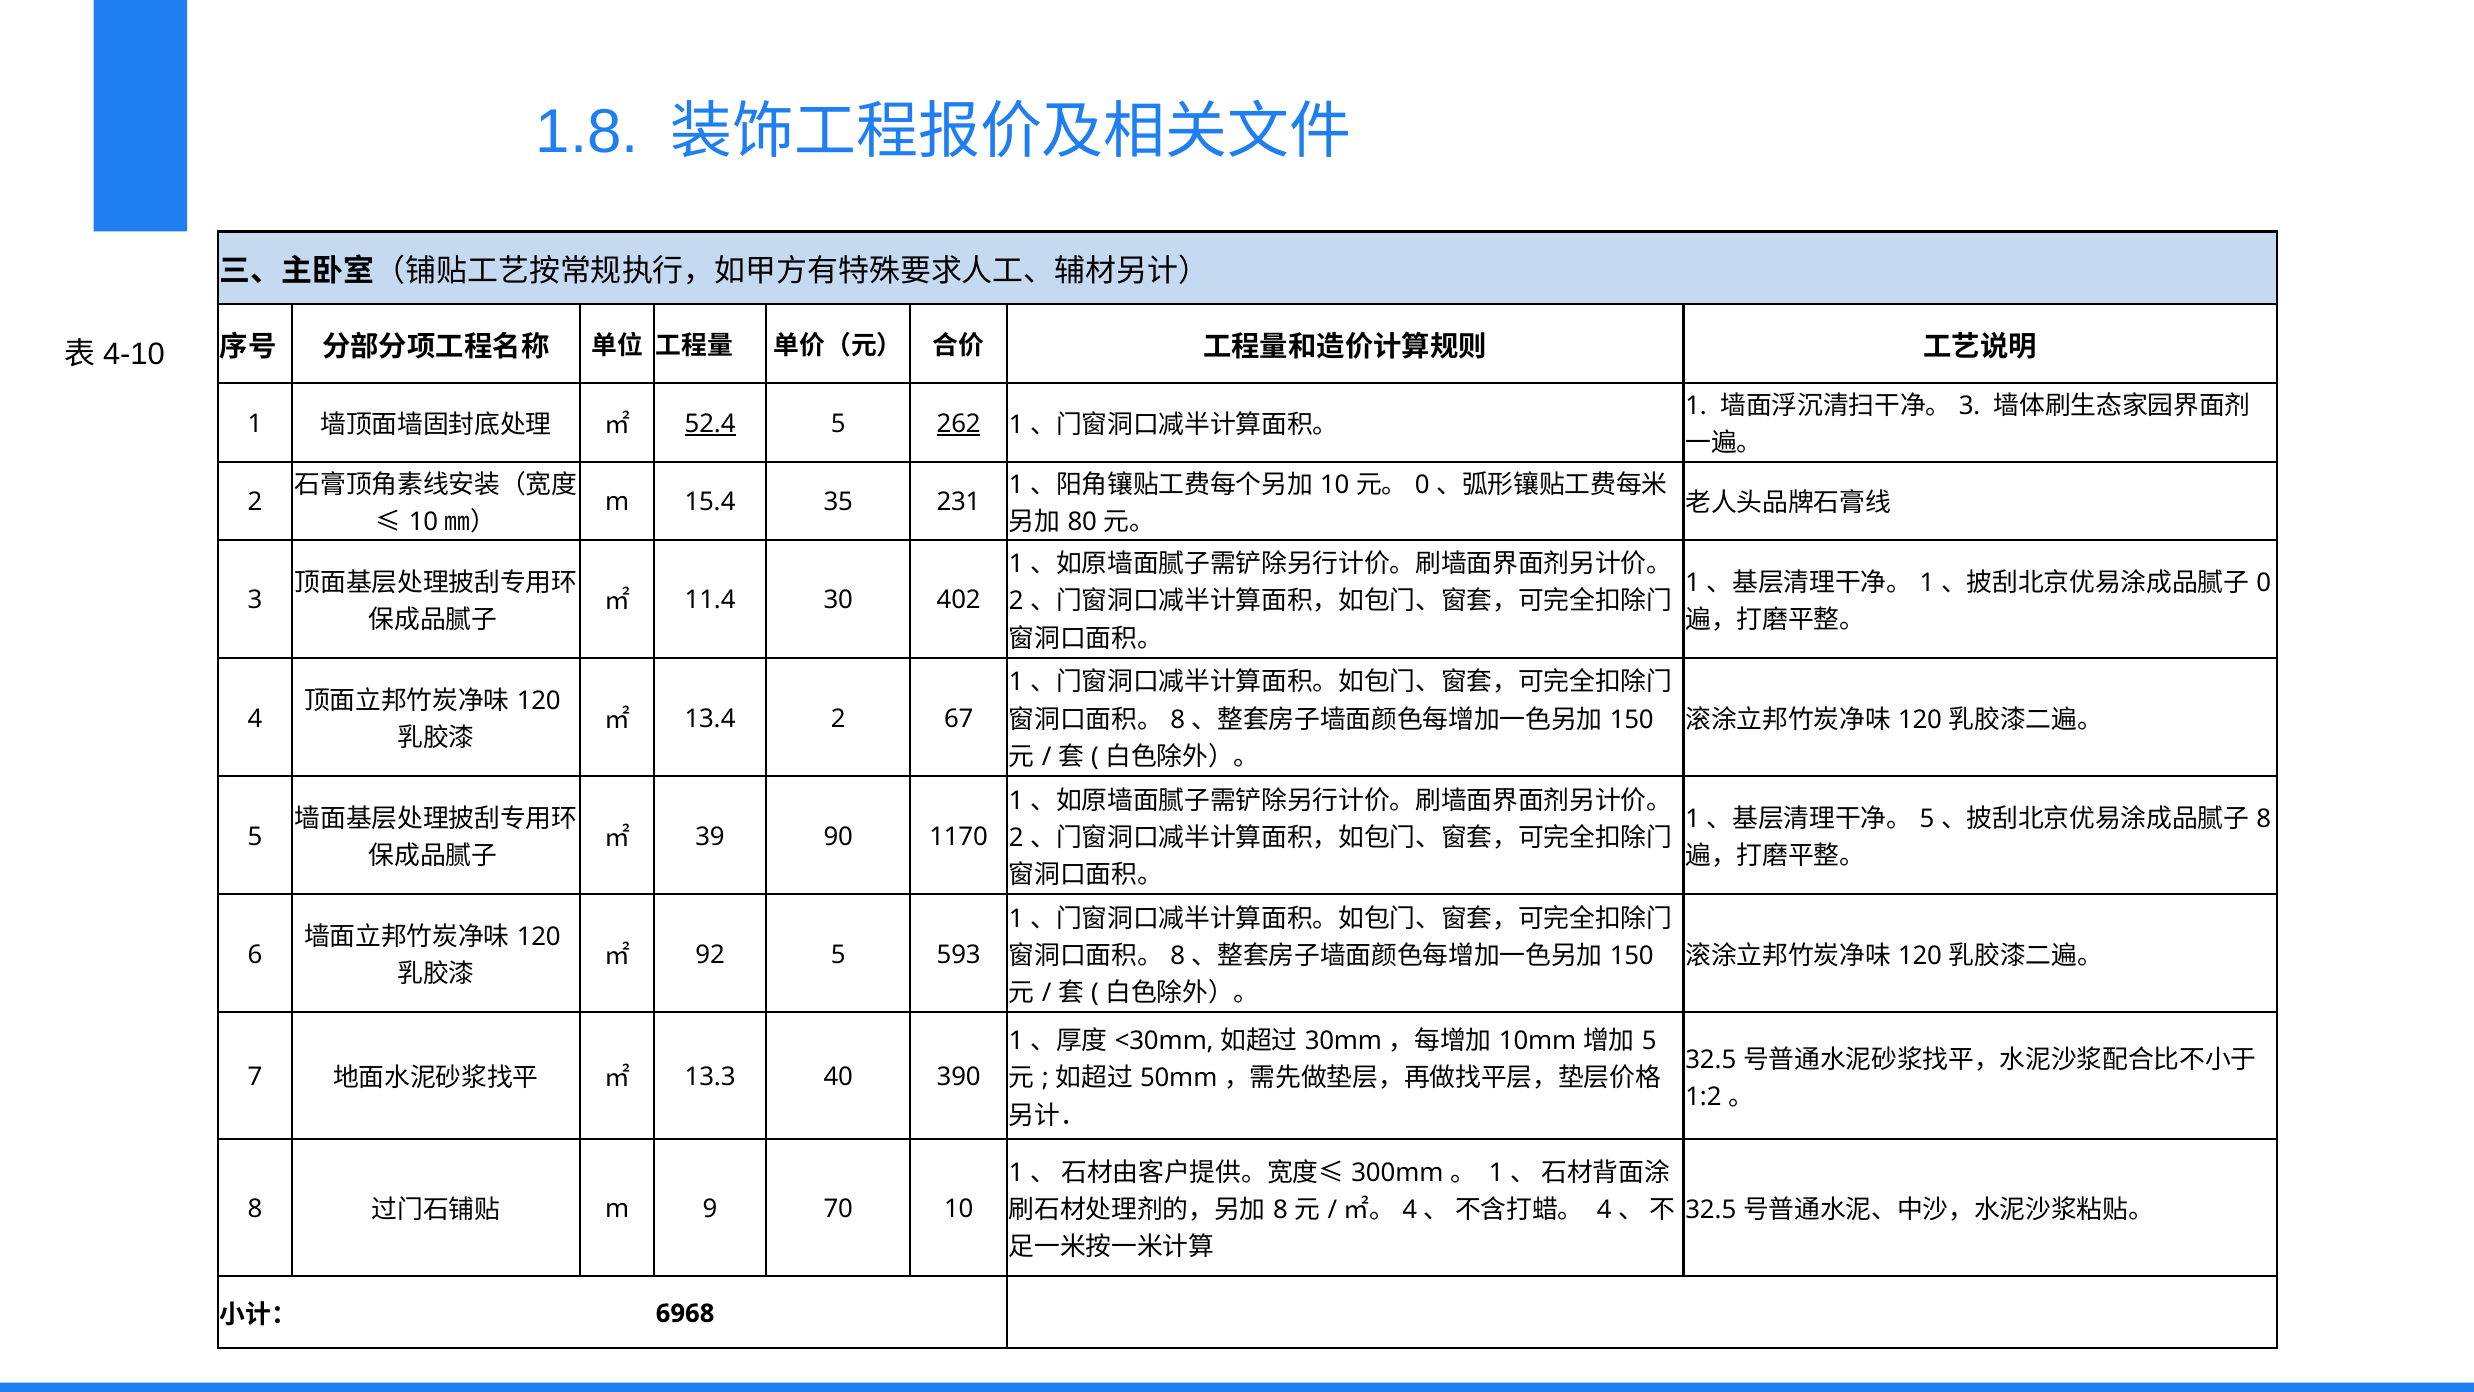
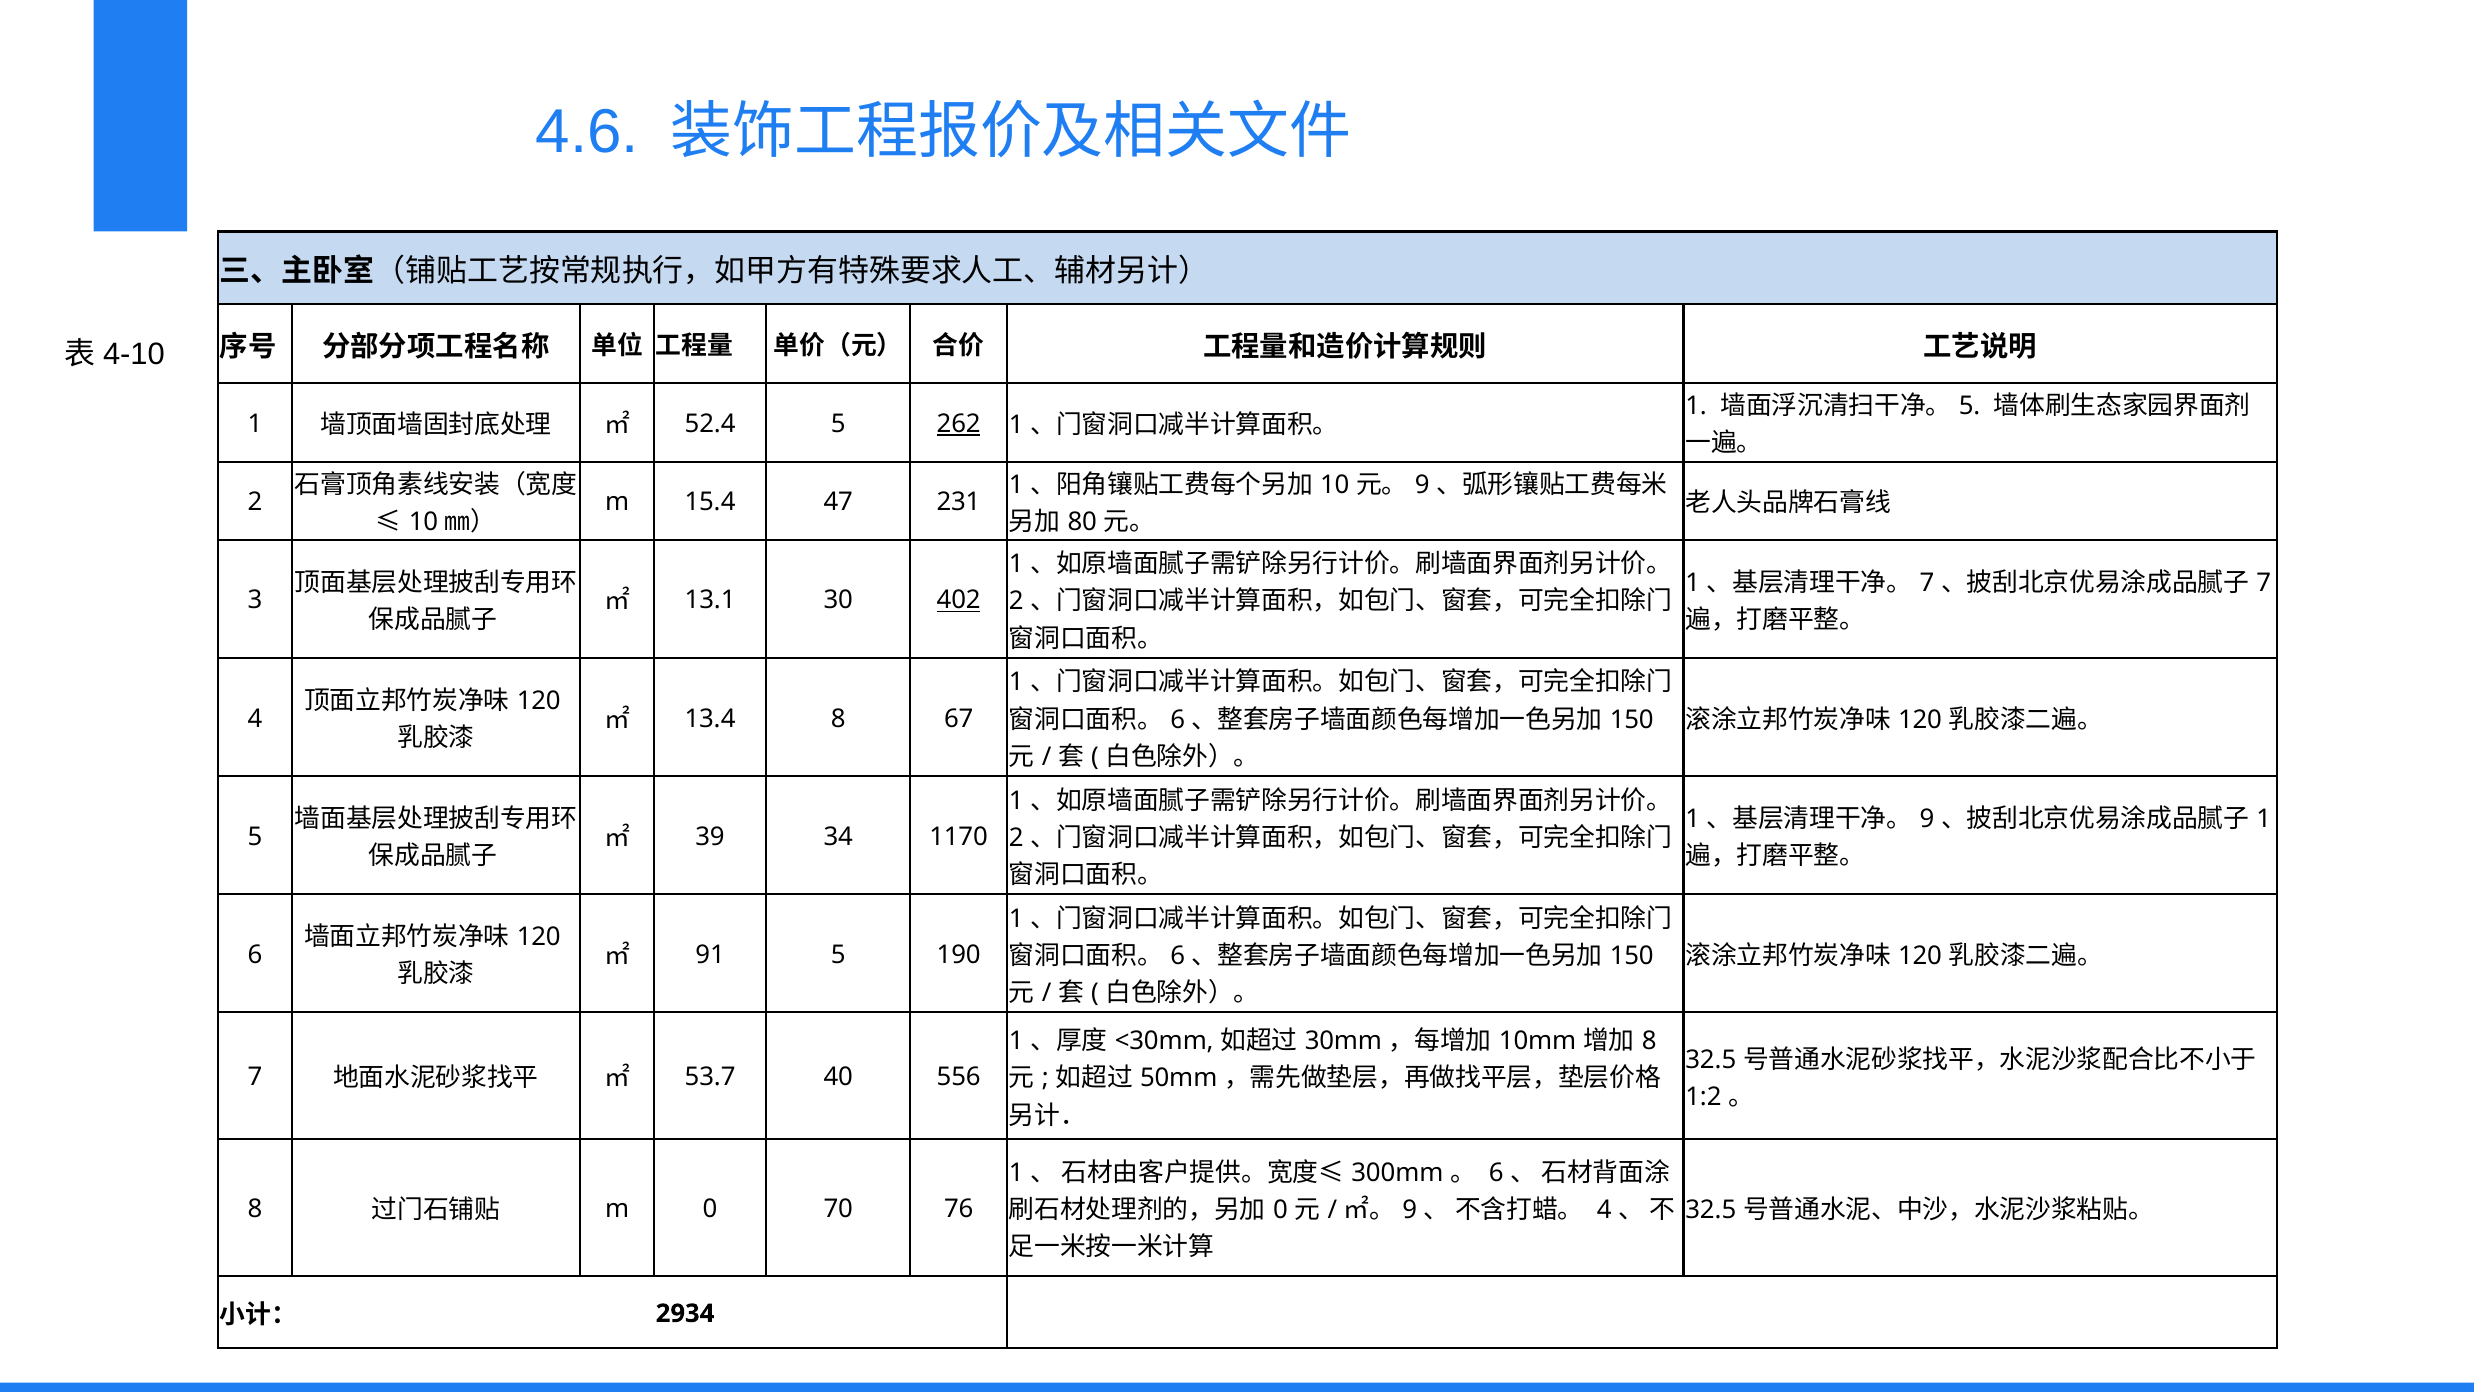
1.8: 1.8 -> 4.6 (587, 132)
3: 3 -> 5 (1970, 406)
52.4 underline: present -> none (710, 424)
0: 0 -> 9 (1422, 485)
35: 35 -> 47 (838, 502)
1: 1 -> 7 (1927, 583)
0: 0 -> 7 (2264, 583)
11.4: 11.4 -> 13.1 (710, 600)
402 underline: none -> present (959, 600)
13.4 2: 2 -> 8 (838, 718)
8: 8 -> 6 (1178, 719)
5: 5 -> 9 (1927, 819)
8: 8 -> 1 (2264, 819)
90: 90 -> 34 (838, 836)
92: 92 -> 91 (710, 954)
593: 593 -> 190 (959, 954)
8: 8 -> 6 (1178, 955)
5: 5 -> 8 (1649, 1041)
13.3: 13.3 -> 53.7 (710, 1077)
390: 390 -> 556 (959, 1077)
1: 1 -> 6 (1496, 1173)
8: 8 -> 0 (1280, 1210)
4: 4 -> 9 (1410, 1210)
m 9: 9 -> 0 (710, 1209)
70 10: 10 -> 76 (959, 1209)
6968: 6968 -> 2934 (685, 1313)
